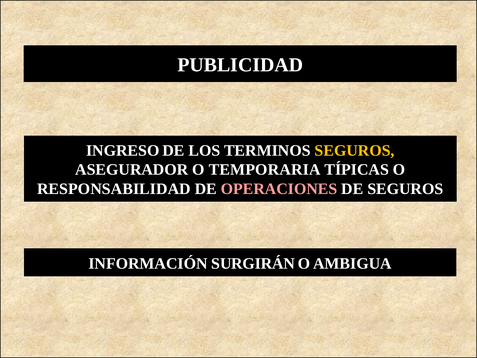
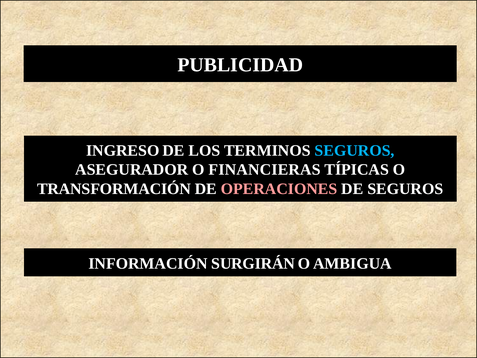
SEGUROS colour: yellow -> light blue (355, 151)
TEMPORARIA: TEMPORARIA -> FINANCIERAS (265, 170)
RESPONSABILIDAD: RESPONSABILIDAD -> TRANSFORMACIÓN (114, 189)
